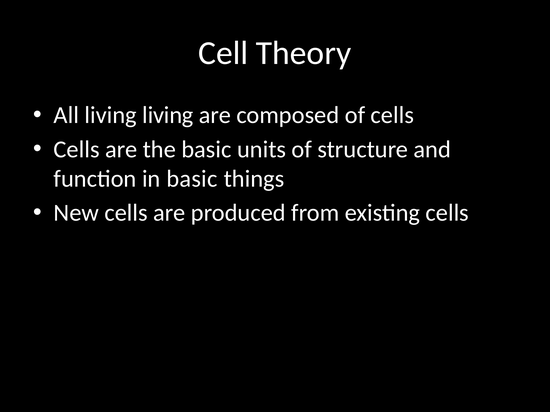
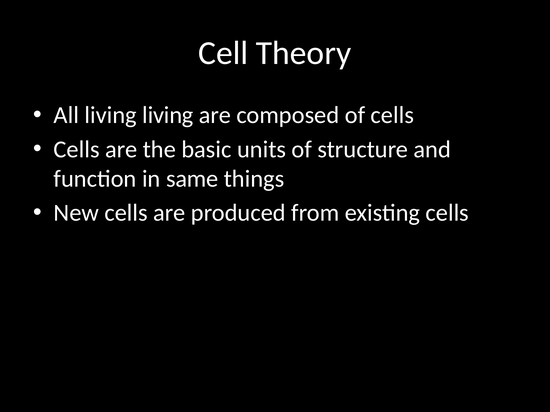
in basic: basic -> same (192, 179)
